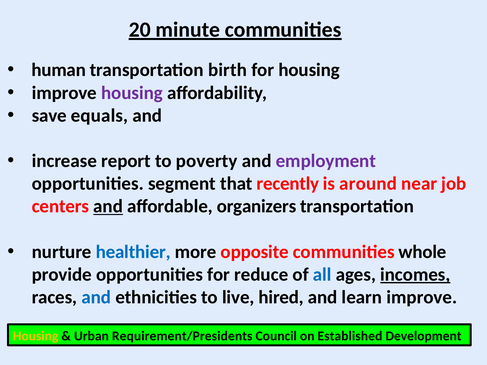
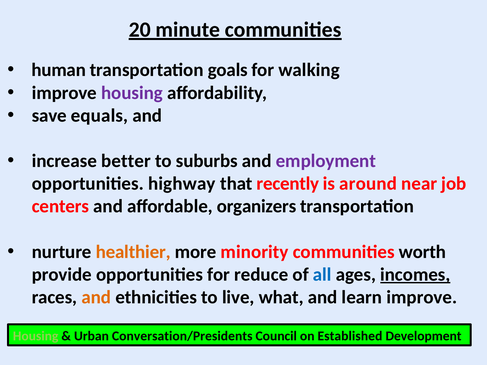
birth: birth -> goals (228, 70)
for housing: housing -> walking (309, 70)
report: report -> better (126, 161)
poverty: poverty -> suburbs (207, 161)
segment: segment -> highway (182, 184)
and underline: present -> none (108, 207)
healthier colour: blue -> orange (133, 252)
opposite: opposite -> minority (255, 252)
whole: whole -> worth (423, 252)
and colour: blue -> orange (96, 298)
hired: hired -> what (281, 298)
Housing colour: yellow -> light green (36, 336)
Requirement/Presidents: Requirement/Presidents -> Conversation/Presidents (182, 336)
